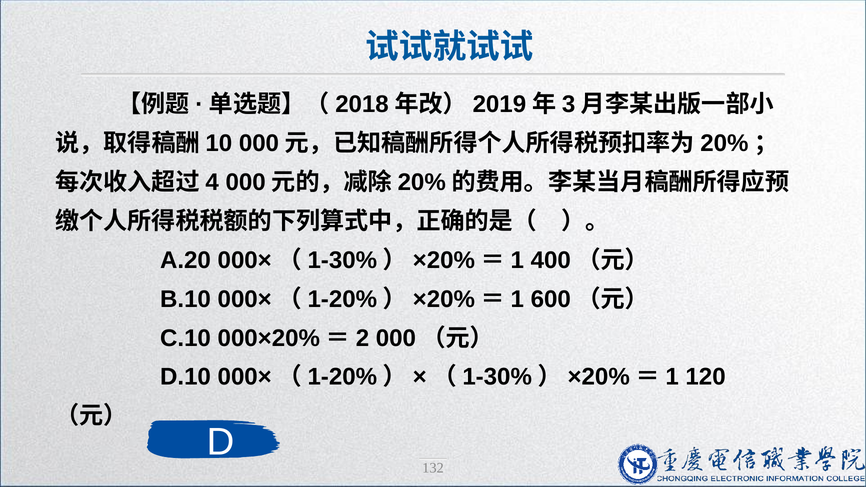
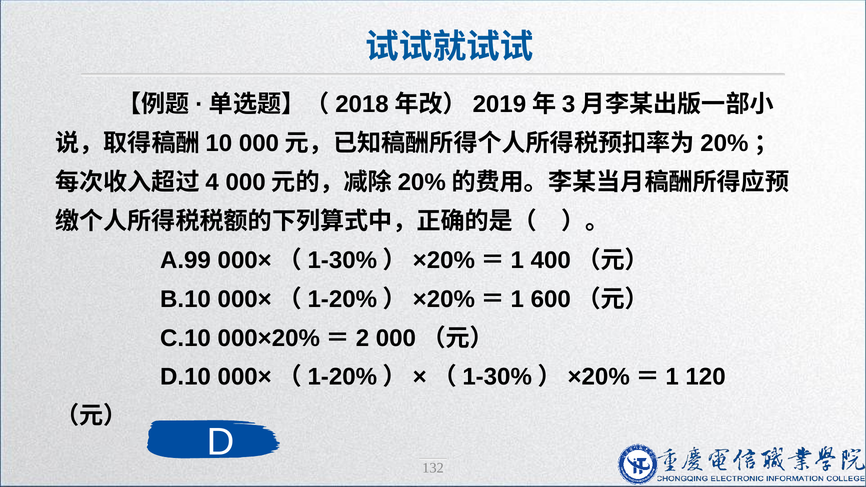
A.20: A.20 -> A.99 (185, 260)
